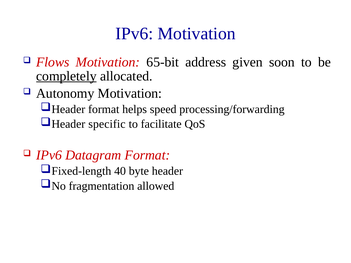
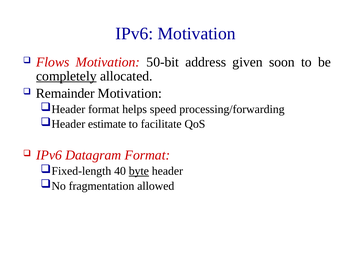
65-bit: 65-bit -> 50-bit (163, 62)
Autonomy: Autonomy -> Remainder (65, 93)
specific: specific -> estimate (107, 124)
byte underline: none -> present (139, 171)
